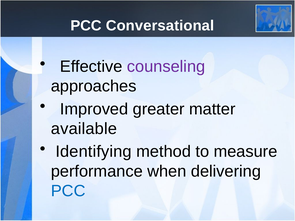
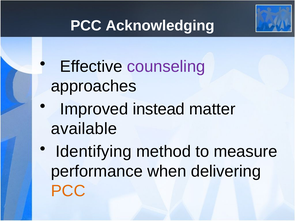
Conversational: Conversational -> Acknowledging (160, 26)
greater: greater -> instead (159, 109)
PCC colour: blue -> orange (68, 191)
